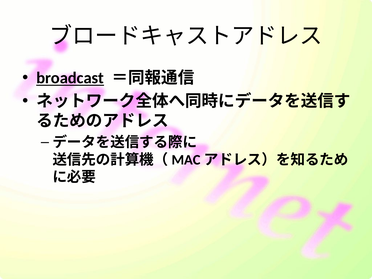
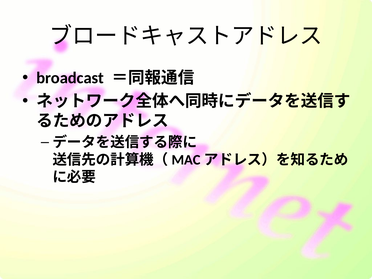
broadcast underline: present -> none (70, 78)
